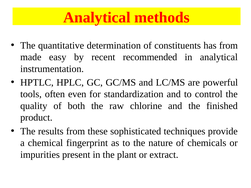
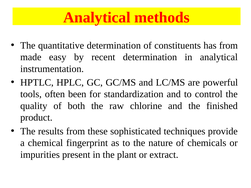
recent recommended: recommended -> determination (150, 57)
even: even -> been (77, 94)
